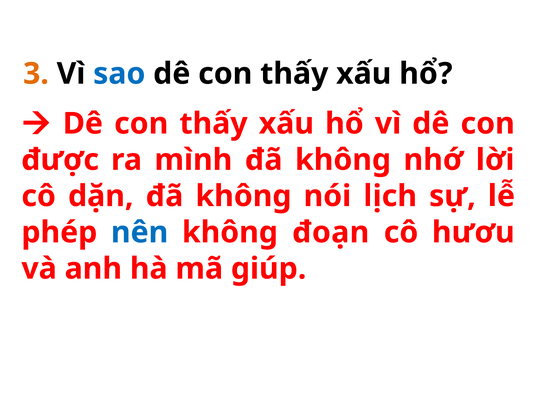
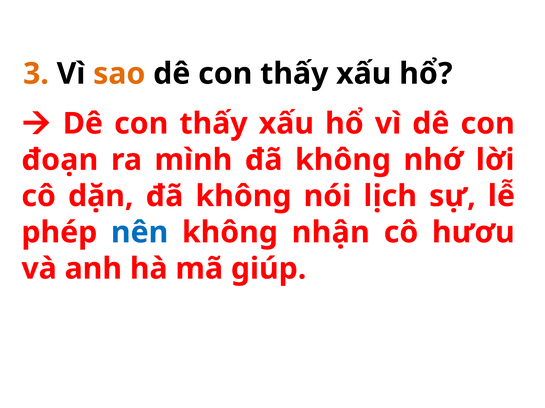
sao colour: blue -> orange (119, 74)
được: được -> đoạn (60, 160)
đoạn: đoạn -> nhận (331, 233)
